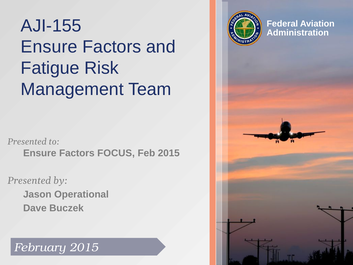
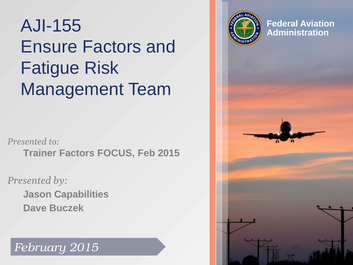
Ensure: Ensure -> Trainer (40, 153)
Operational: Operational -> Capabilities (82, 194)
